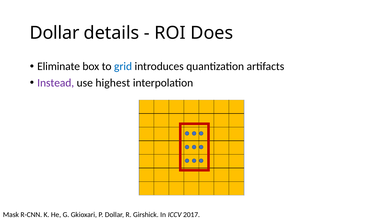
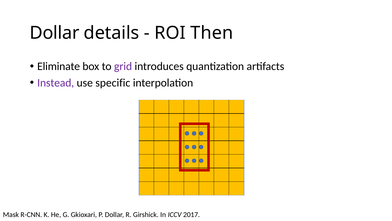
Does: Does -> Then (212, 33)
grid colour: blue -> purple (123, 66)
highest: highest -> specific (113, 83)
